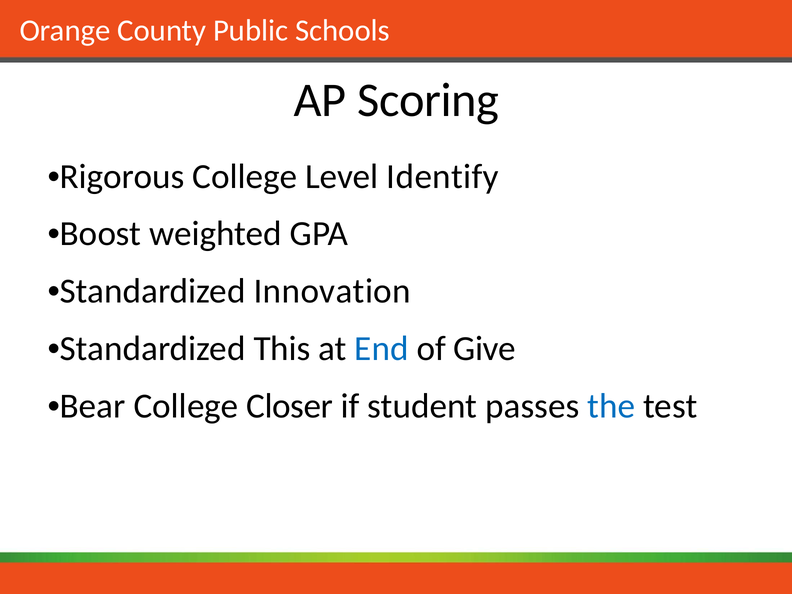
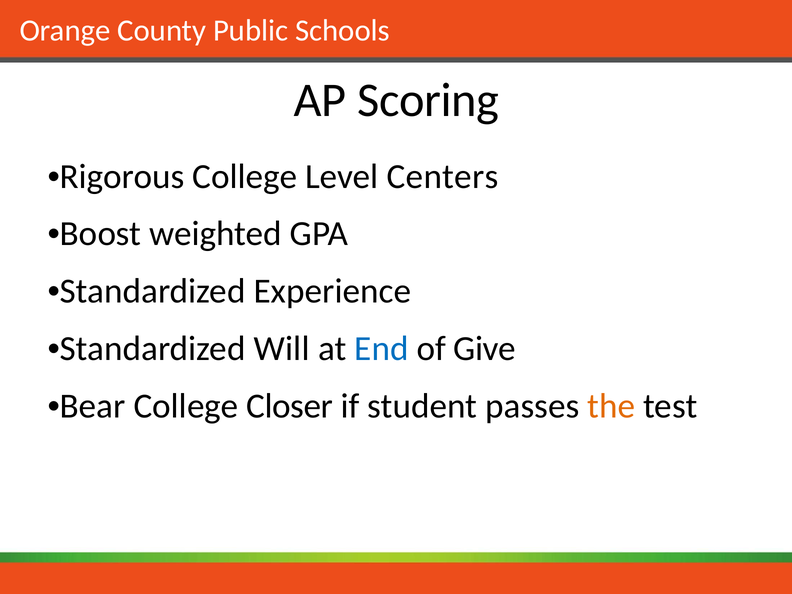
Identify: Identify -> Centers (443, 176)
Innovation: Innovation -> Experience (332, 291)
This: This -> Will (282, 349)
the colour: blue -> orange (611, 406)
